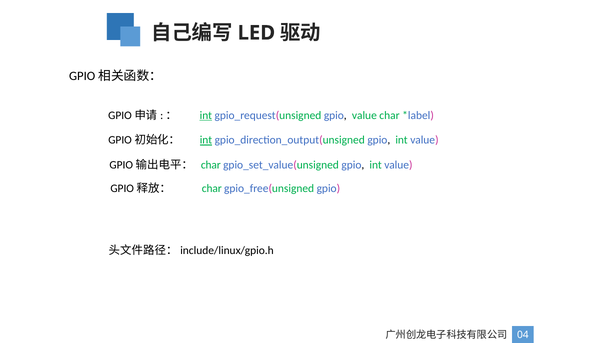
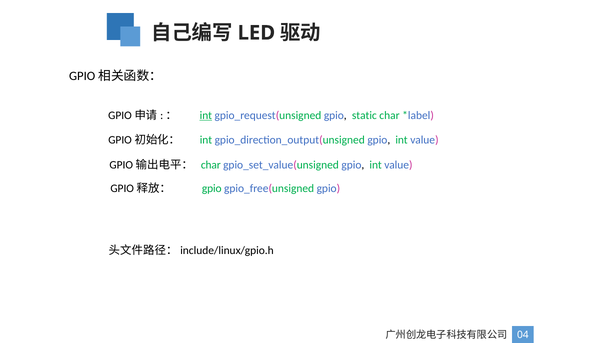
gpio value: value -> static (364, 115)
int underline: present -> none (206, 140)
char: char -> gpio (212, 188)
